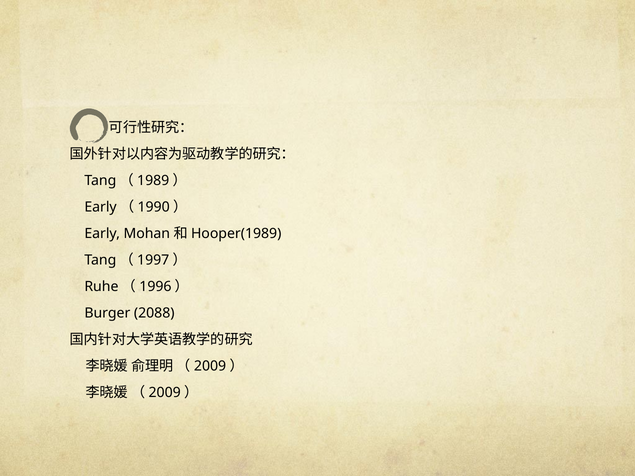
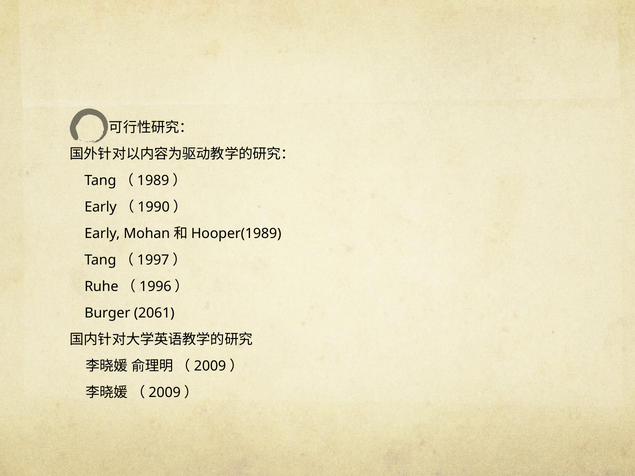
2088: 2088 -> 2061 (154, 313)
